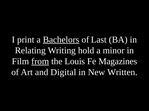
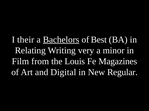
print: print -> their (26, 40)
Last: Last -> Best (99, 40)
hold: hold -> very (86, 51)
from underline: present -> none (40, 62)
Written: Written -> Regular (122, 73)
